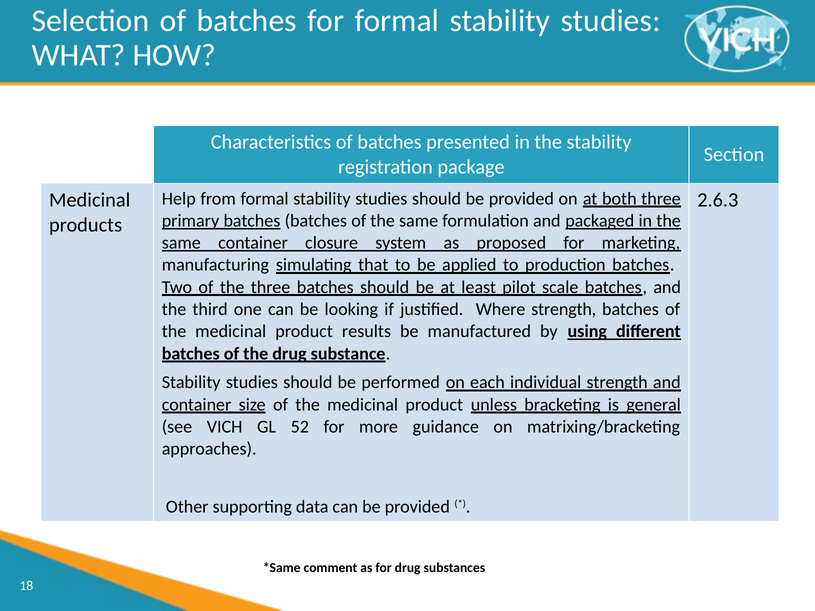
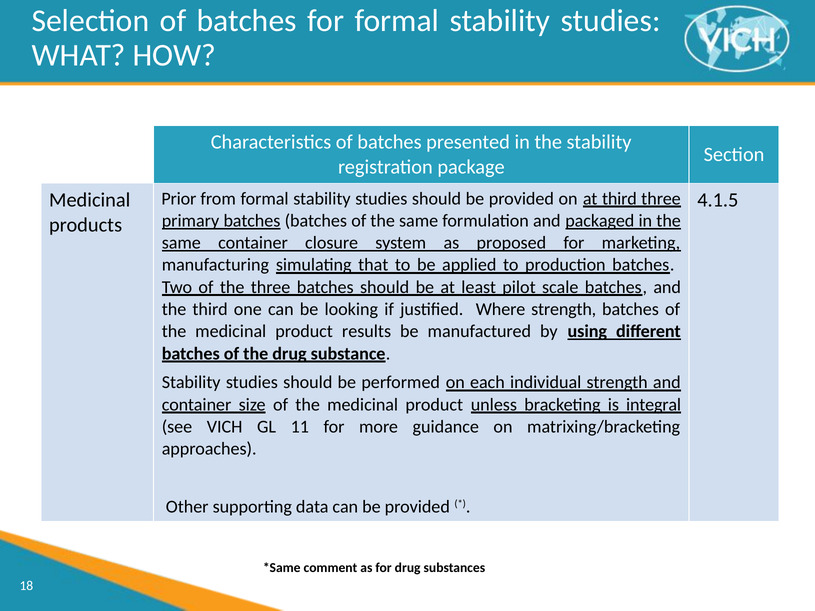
Help: Help -> Prior (179, 199)
at both: both -> third (619, 199)
2.6.3: 2.6.3 -> 4.1.5 (718, 200)
general: general -> integral (654, 405)
52: 52 -> 11 (300, 427)
